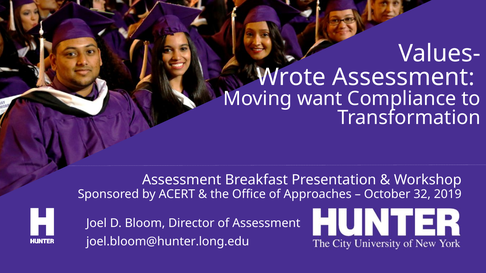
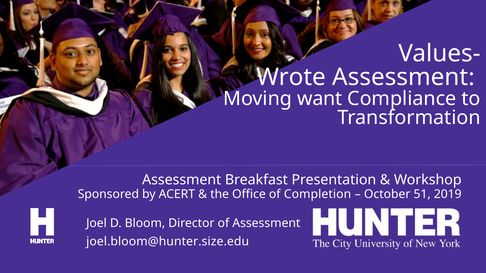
Approaches: Approaches -> Completion (318, 194)
32: 32 -> 51 (422, 194)
joel.bloom@hunter.long.edu: joel.bloom@hunter.long.edu -> joel.bloom@hunter.size.edu (168, 242)
